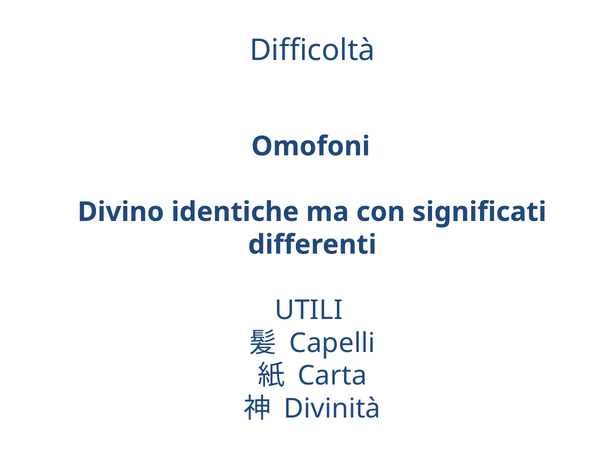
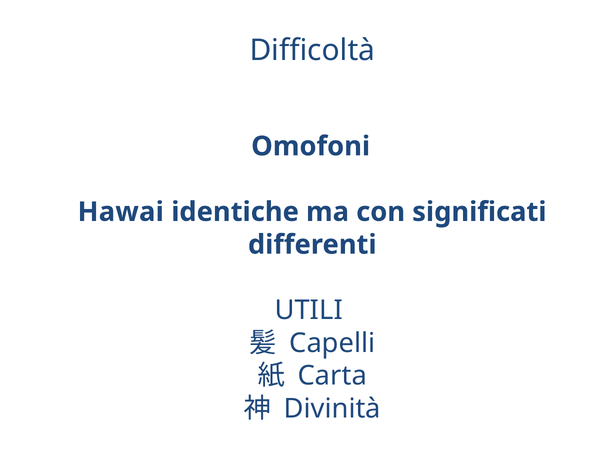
Divino: Divino -> Hawai (121, 212)
